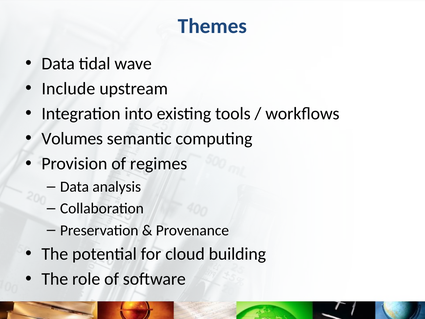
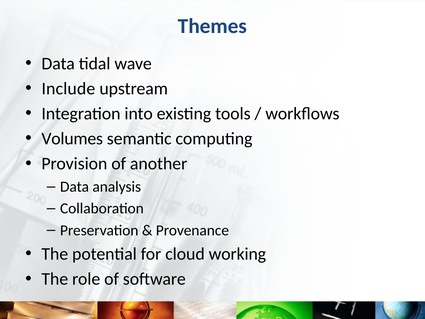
regimes: regimes -> another (159, 164)
building: building -> working (237, 254)
